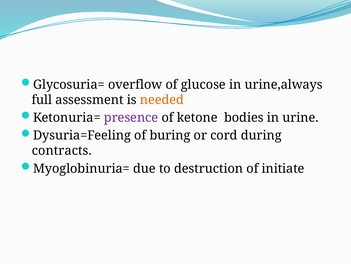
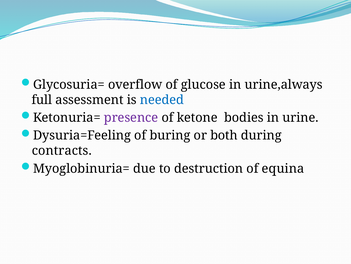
needed colour: orange -> blue (162, 100)
cord: cord -> both (224, 135)
initiate: initiate -> equina (283, 168)
